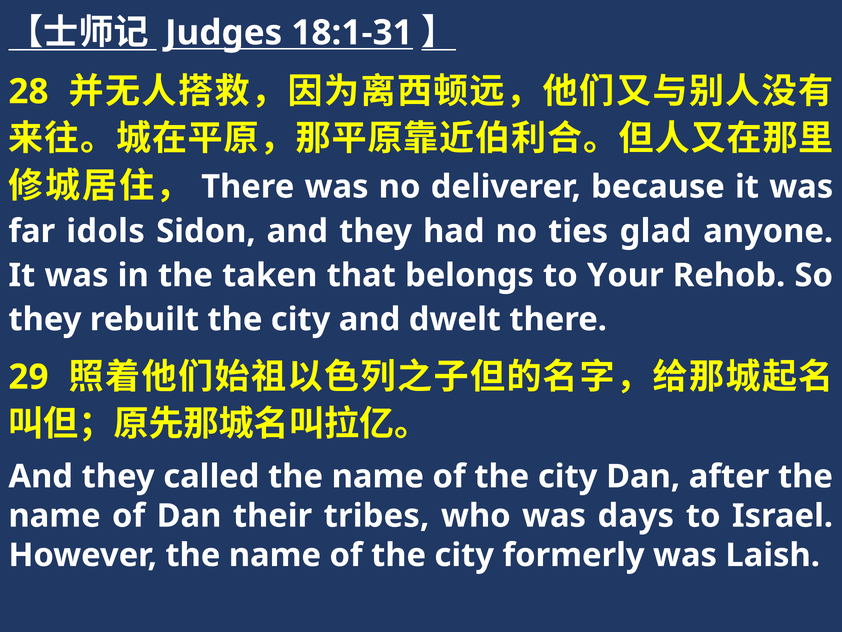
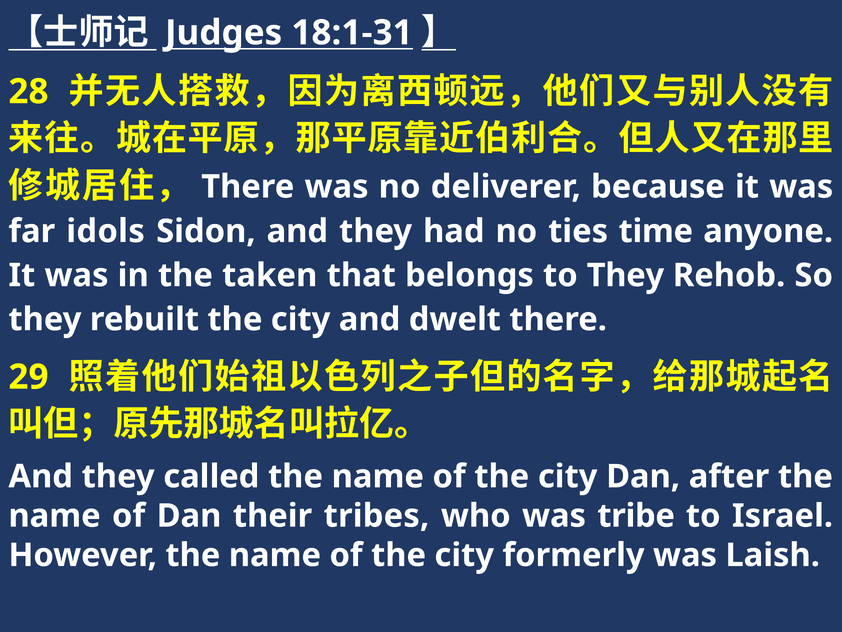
glad: glad -> time (656, 231)
to Your: Your -> They (625, 275)
days: days -> tribe (636, 515)
